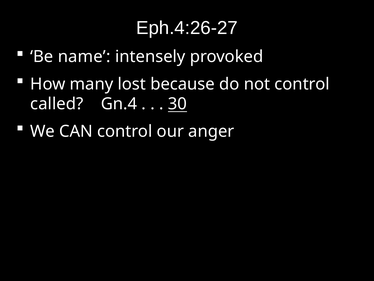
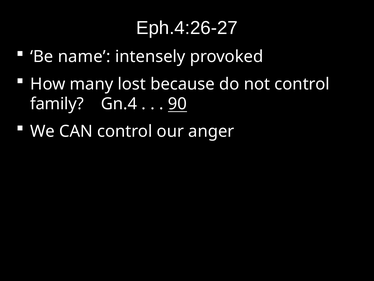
called: called -> family (57, 104)
30: 30 -> 90 (177, 104)
